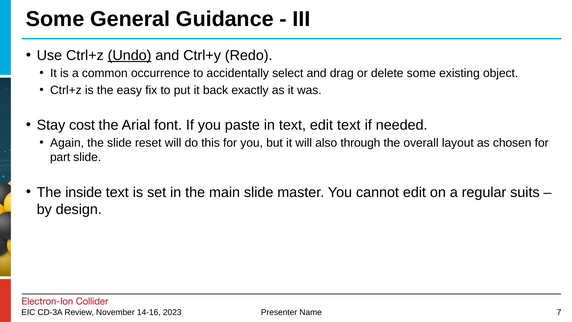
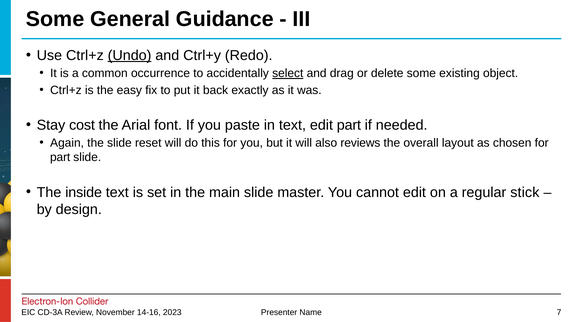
select underline: none -> present (288, 73)
edit text: text -> part (349, 125)
through: through -> reviews (360, 143)
suits: suits -> stick (525, 192)
